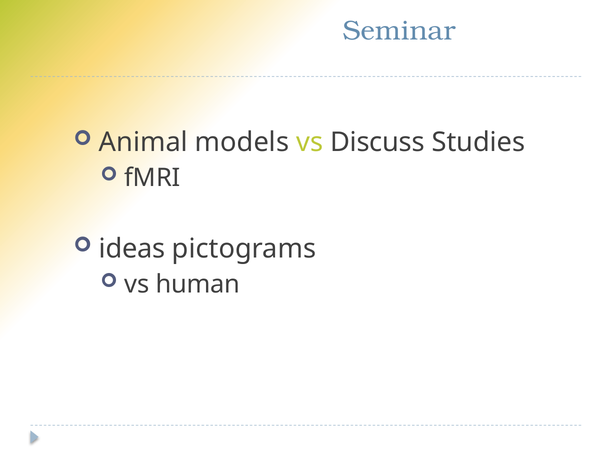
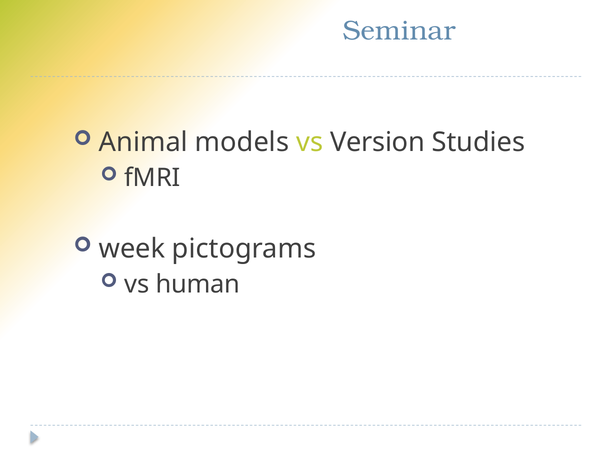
Discuss: Discuss -> Version (377, 142)
ideas: ideas -> week (132, 249)
